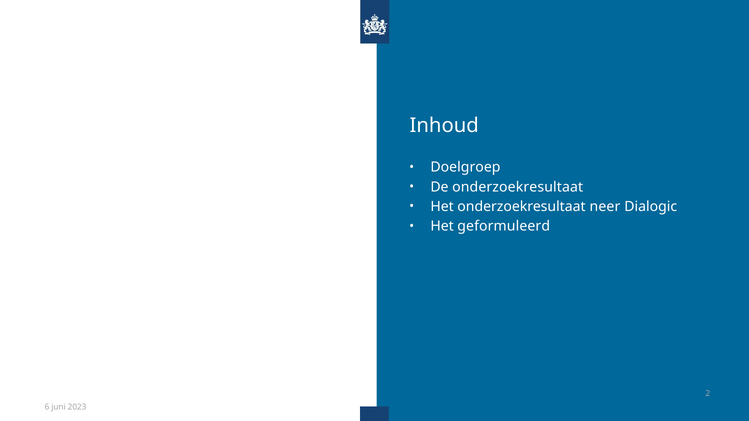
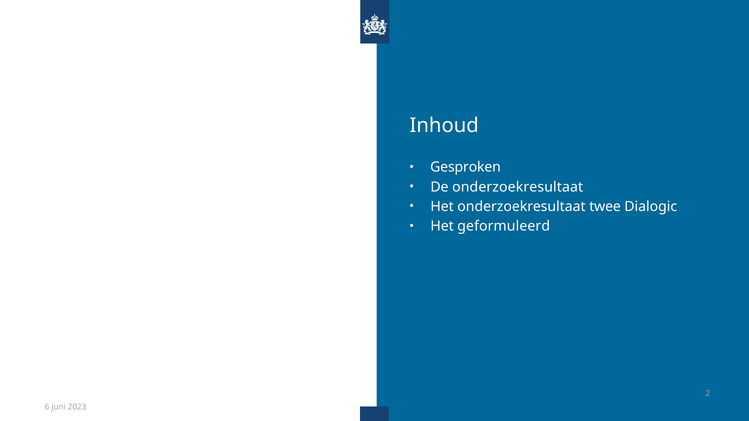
Doelgroep: Doelgroep -> Gesproken (466, 167)
neer: neer -> twee (605, 207)
